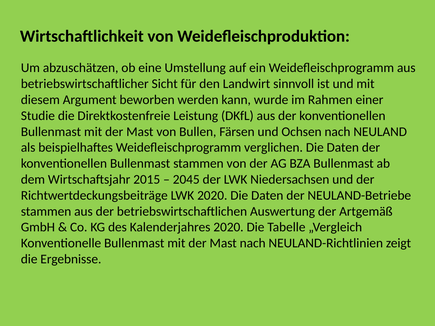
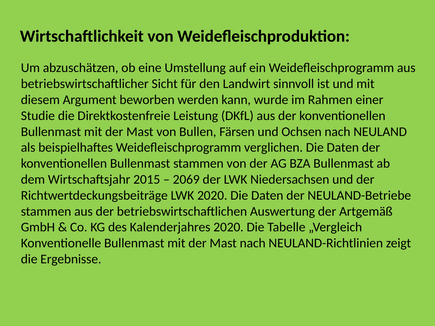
2045: 2045 -> 2069 (186, 180)
